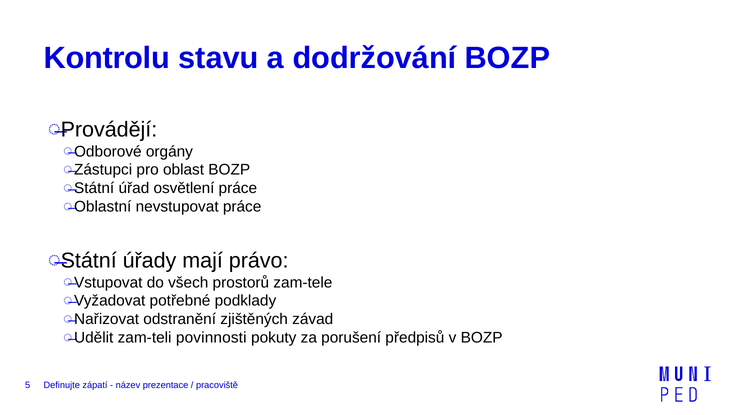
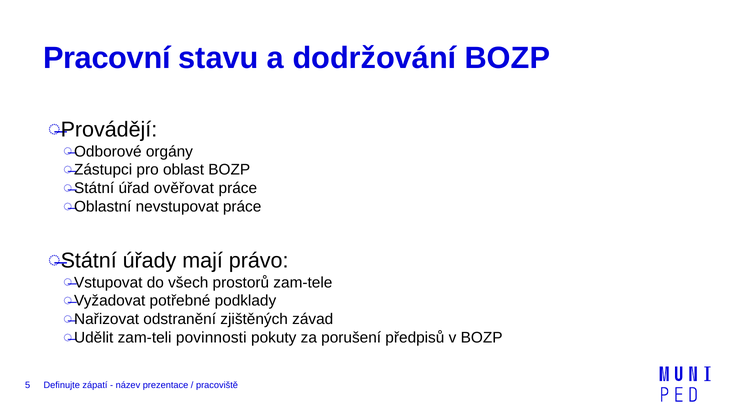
Kontrolu: Kontrolu -> Pracovní (107, 58)
osvětlení: osvětlení -> ověřovat (184, 188)
